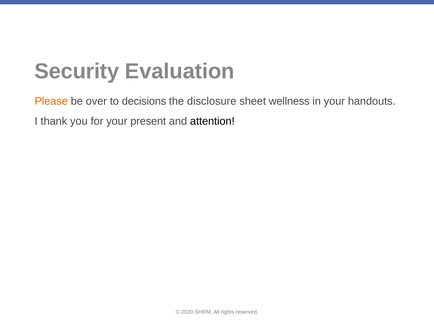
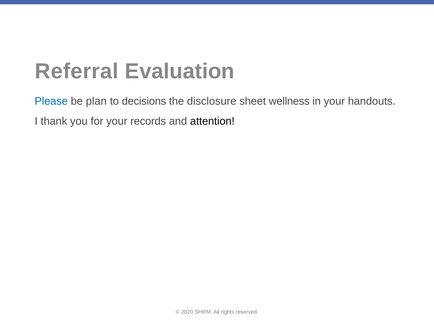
Security: Security -> Referral (77, 71)
Please colour: orange -> blue (51, 101)
over: over -> plan (96, 101)
present: present -> records (148, 121)
